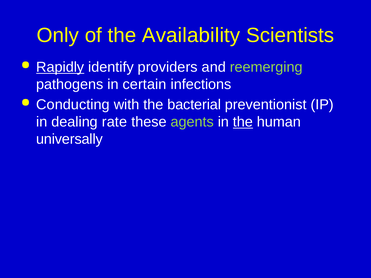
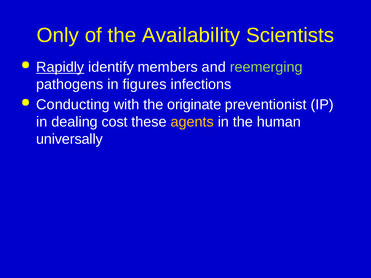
providers: providers -> members (168, 67)
certain: certain -> figures (145, 84)
bacterial: bacterial -> originate (194, 105)
rate: rate -> cost (115, 122)
agents colour: light green -> yellow (192, 122)
the underline: present -> none (243, 122)
